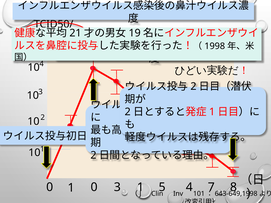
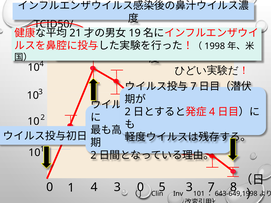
2: 2 -> 7 (193, 87)
1: 1 -> 4 (212, 112)
1 0: 0 -> 4 (94, 187)
3 1: 1 -> 0 (141, 187)
5 4: 4 -> 3 (189, 187)
